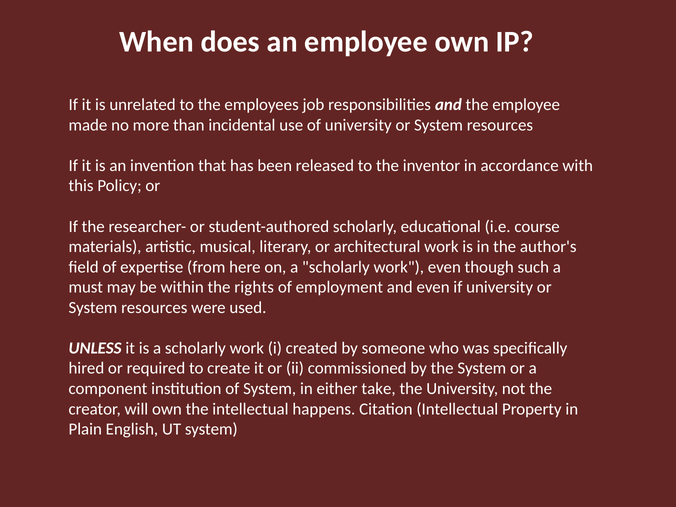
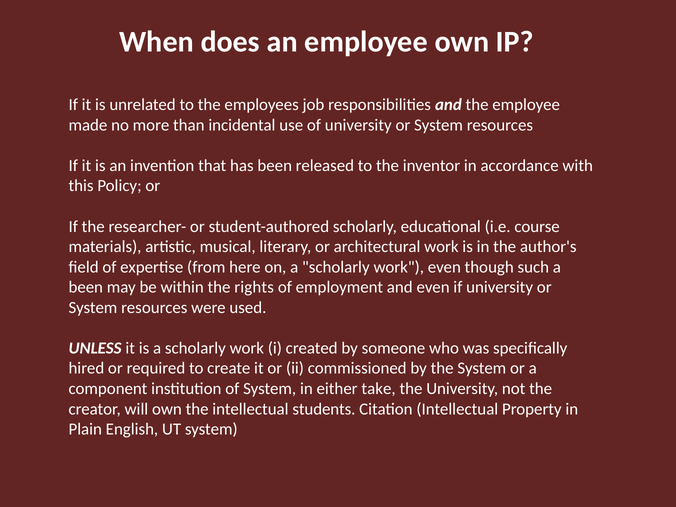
must: must -> been (86, 287)
happens: happens -> students (324, 409)
